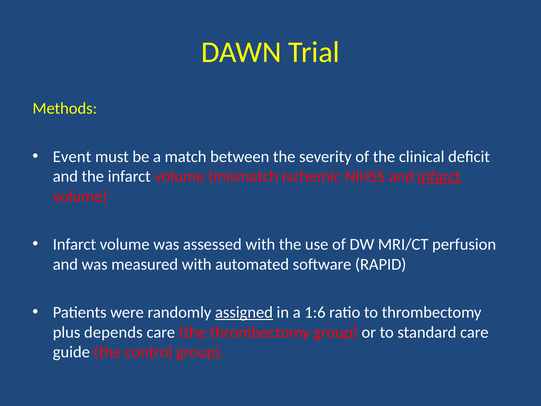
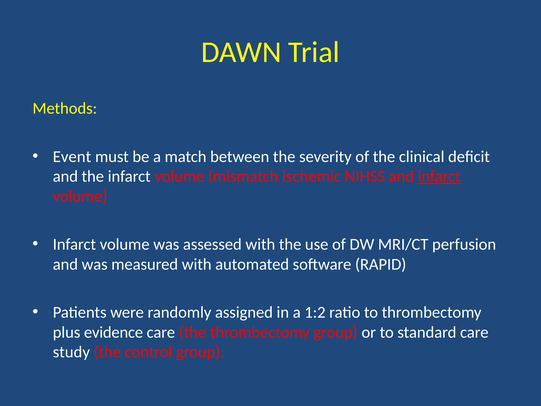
assigned underline: present -> none (244, 312)
1:6: 1:6 -> 1:2 (315, 312)
depends: depends -> evidence (114, 332)
guide: guide -> study (71, 352)
